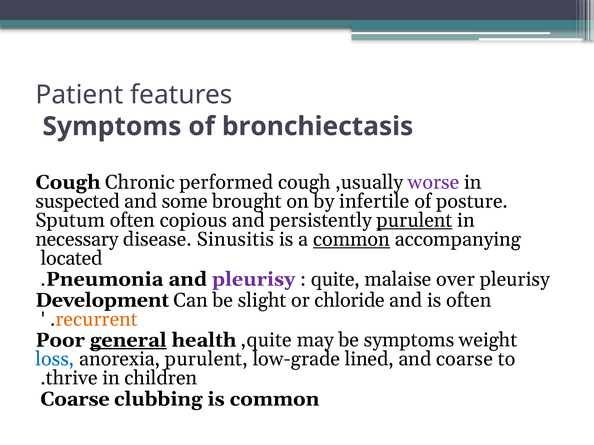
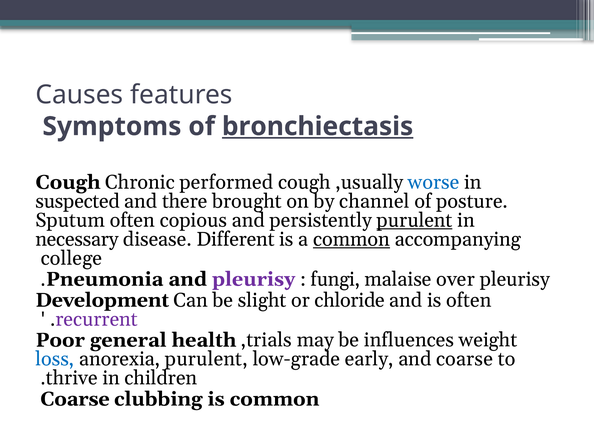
Patient: Patient -> Causes (79, 95)
bronchiectasis underline: none -> present (318, 127)
worse colour: purple -> blue (434, 182)
some: some -> there (185, 202)
infertile: infertile -> channel (374, 202)
Sinusitis: Sinusitis -> Different (236, 240)
located: located -> college (72, 259)
quite: quite -> fungi (335, 280)
recurrent colour: orange -> purple (97, 320)
general underline: present -> none (128, 340)
,quite: ,quite -> ,trials (266, 340)
be symptoms: symptoms -> influences (409, 340)
lined: lined -> early (369, 359)
